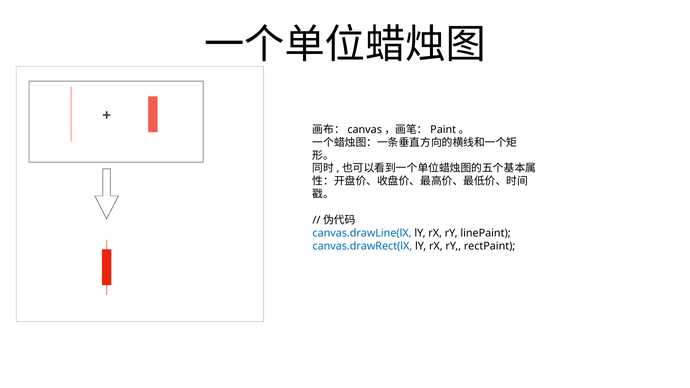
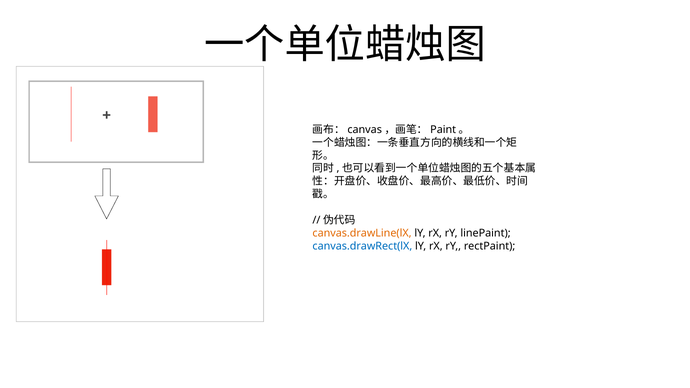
canvas.drawLine(lX colour: blue -> orange (362, 233)
